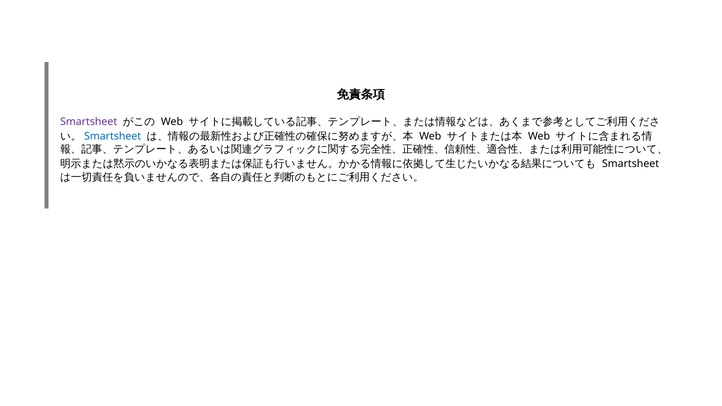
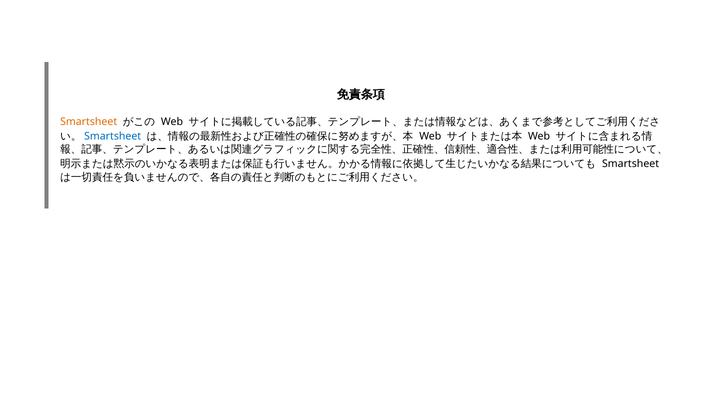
Smartsheet colour: purple -> orange (89, 122)
